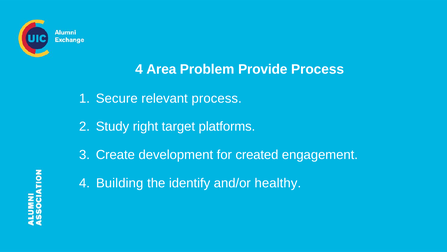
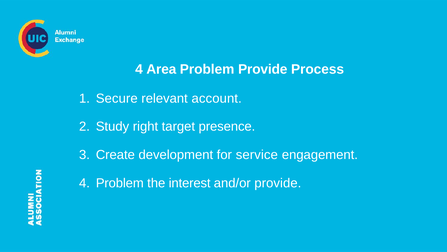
relevant process: process -> account (217, 98)
platforms: platforms -> presence (227, 126)
created: created -> service (257, 154)
4 Building: Building -> Problem (120, 183)
identify: identify -> interest (190, 183)
and/or healthy: healthy -> provide (278, 183)
